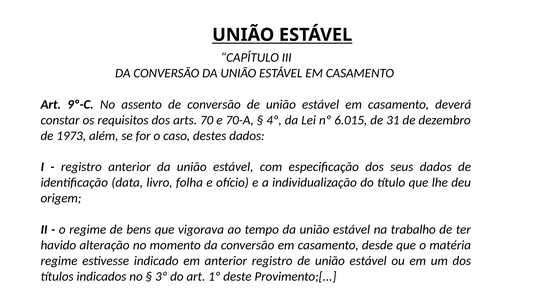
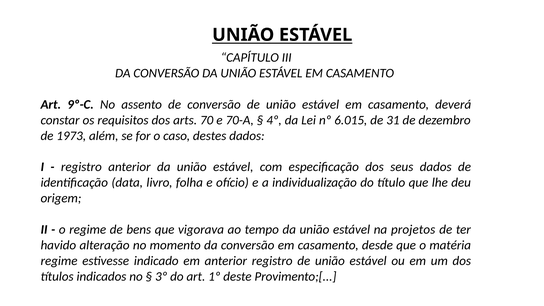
trabalho: trabalho -> projetos (413, 229)
